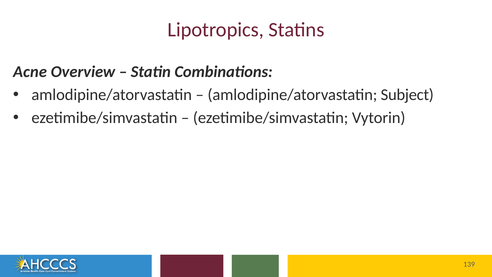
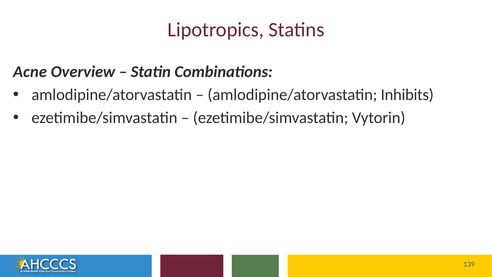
Subject: Subject -> Inhibits (407, 95)
